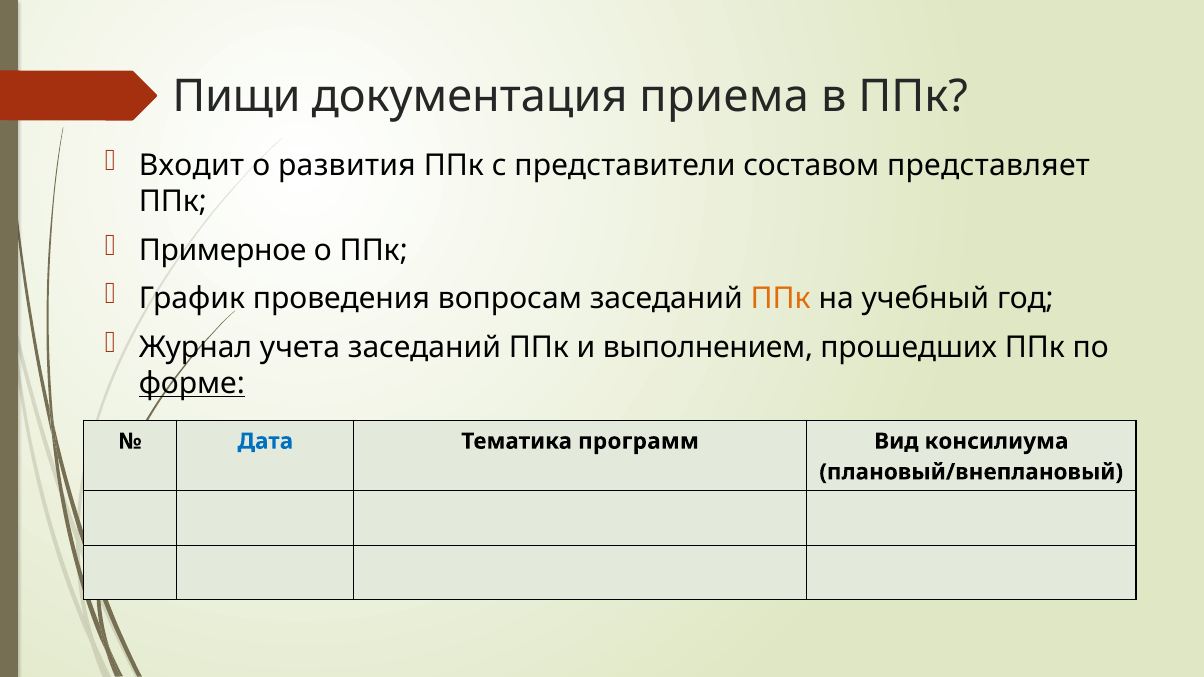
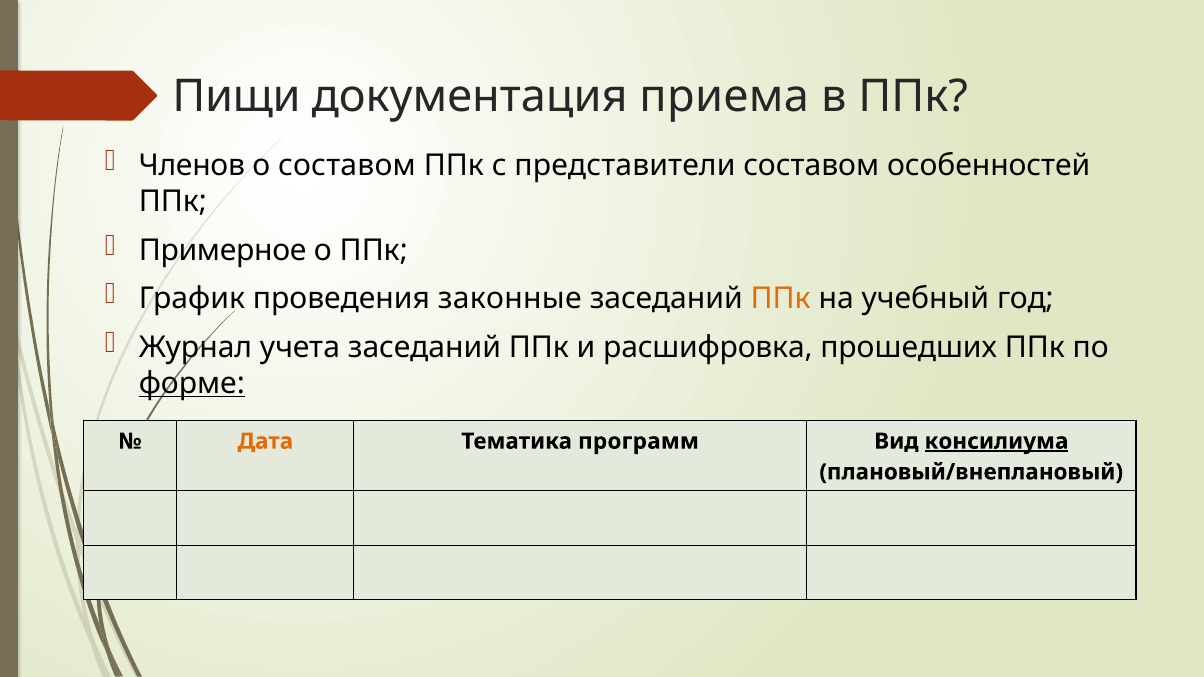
Входит: Входит -> Членов (192, 166)
о развития: развития -> составом (347, 166)
представляет: представляет -> особенностей (989, 166)
вопросам: вопросам -> законные (510, 299)
выполнением: выполнением -> расшифровка (708, 348)
Дата colour: blue -> orange (265, 441)
консилиума underline: none -> present (996, 441)
